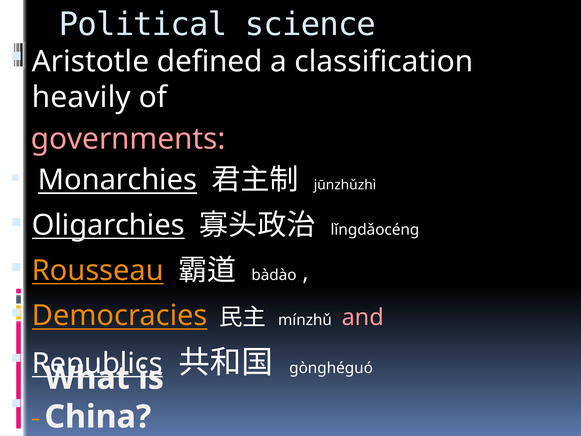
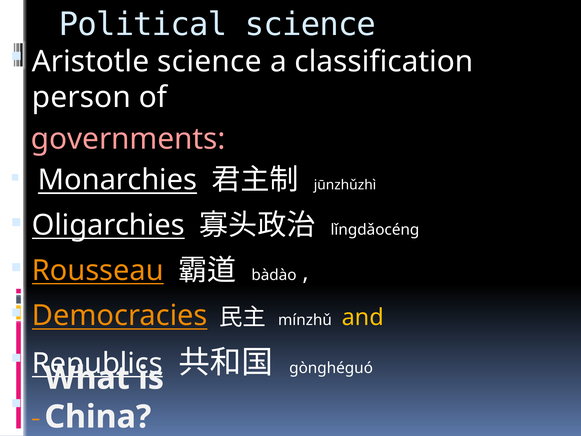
Aristotle defined: defined -> science (209, 62)
heavily: heavily -> person (81, 97)
and colour: pink -> yellow (363, 317)
